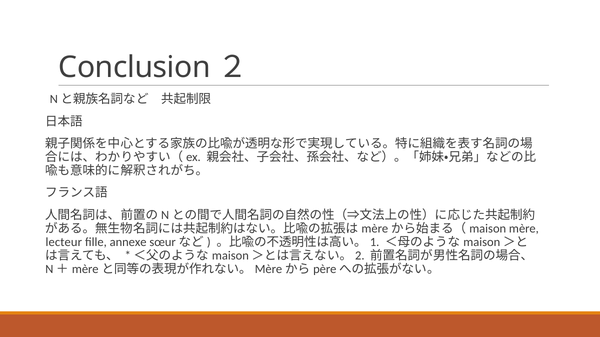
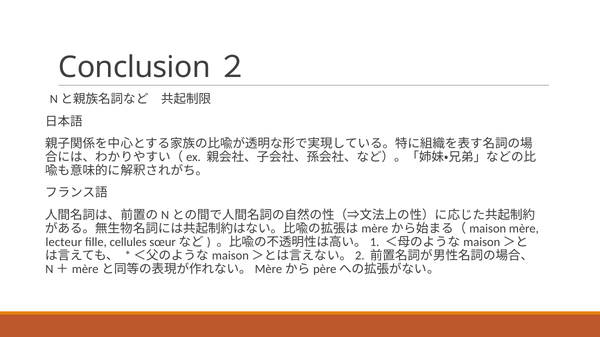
annexe: annexe -> cellules (128, 242)
